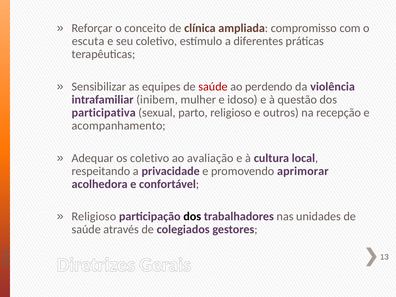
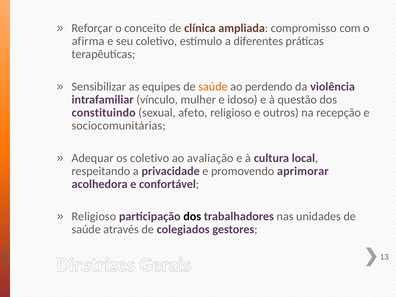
escuta: escuta -> afirma (88, 41)
saúde colour: red -> orange (213, 87)
inibem: inibem -> vínculo (157, 100)
participativa: participativa -> constituindo (104, 113)
parto: parto -> afeto (193, 113)
acompanhamento: acompanhamento -> sociocomunitárias (119, 126)
